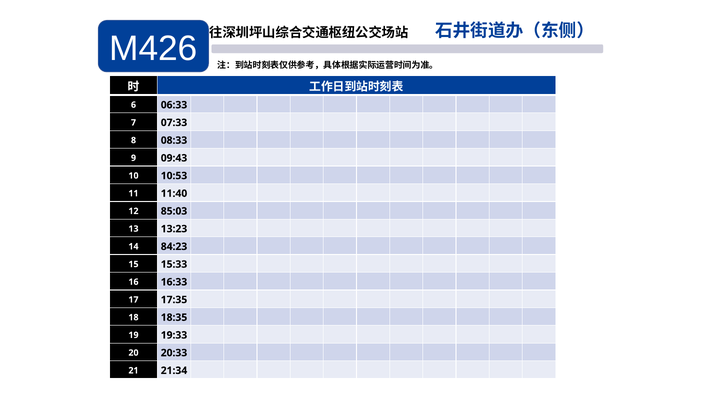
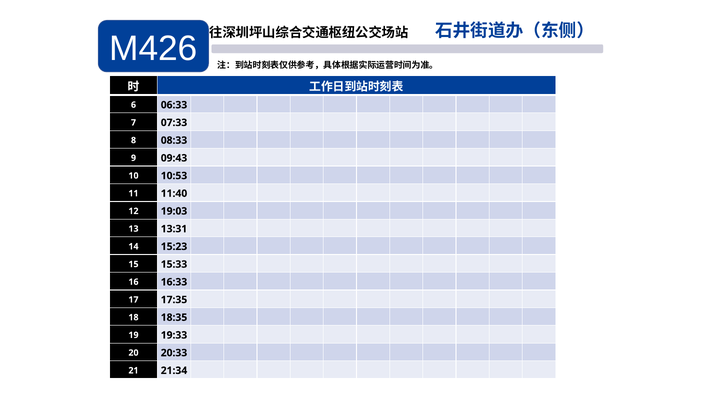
85:03: 85:03 -> 19:03 (174, 211)
13:23: 13:23 -> 13:31 (174, 229)
84:23: 84:23 -> 15:23 (174, 246)
